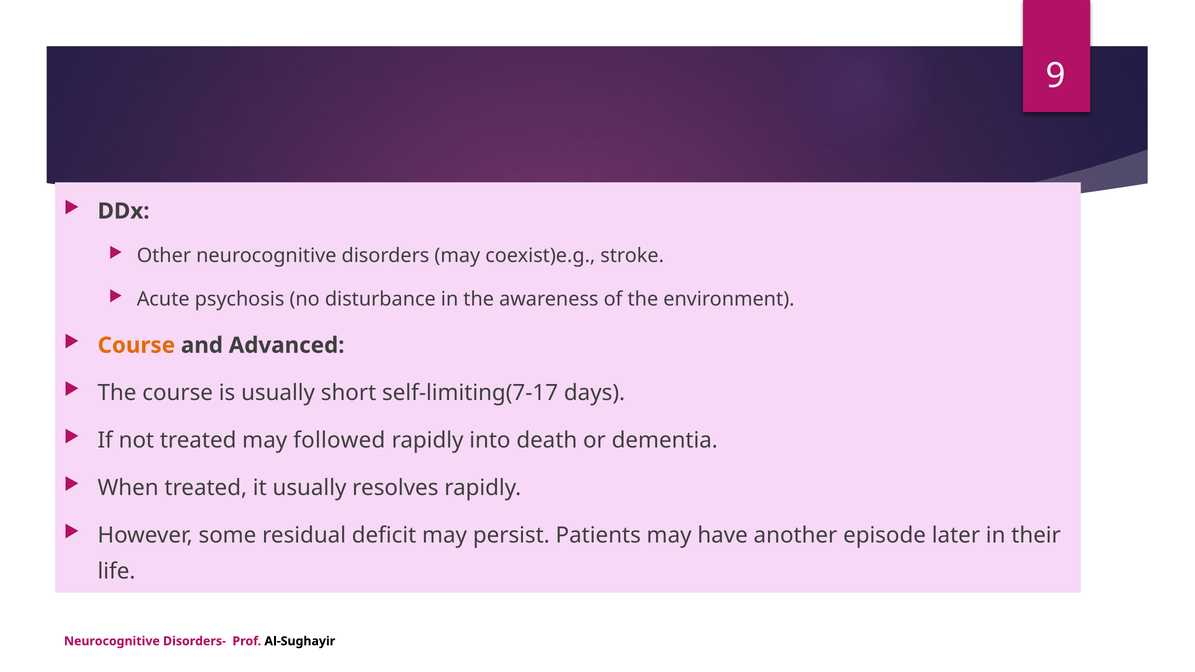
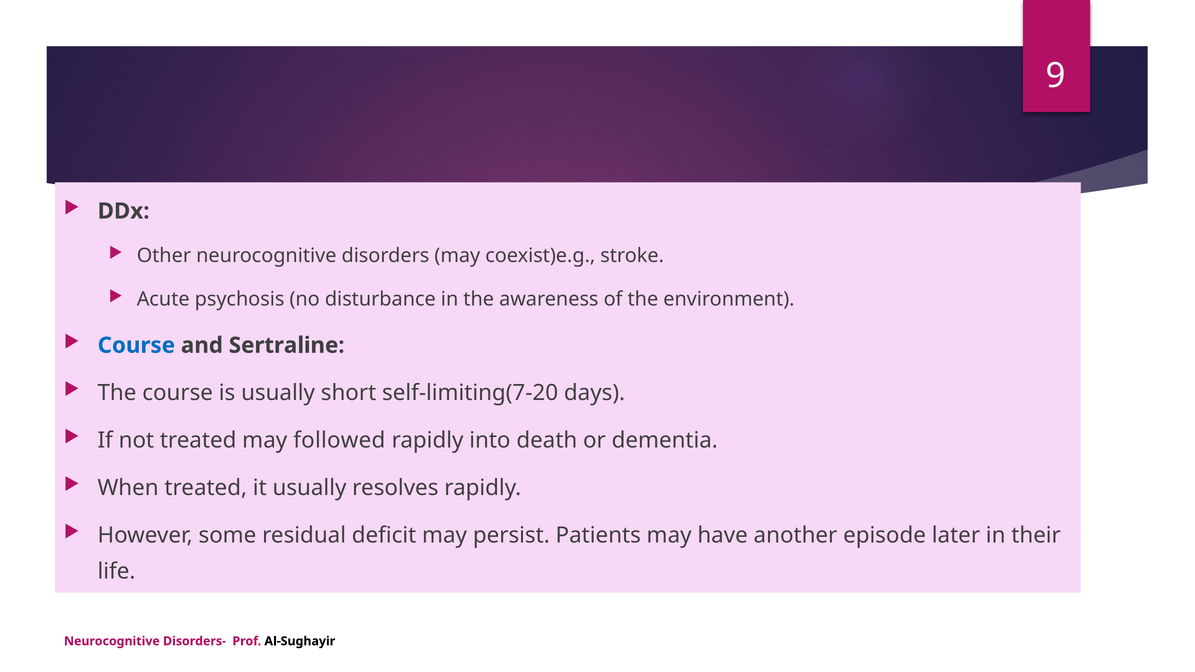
Course colour: orange -> blue (136, 345)
Advanced: Advanced -> Sertraline (287, 345)
self-limiting(7-17: self-limiting(7-17 -> self-limiting(7-20 (470, 393)
